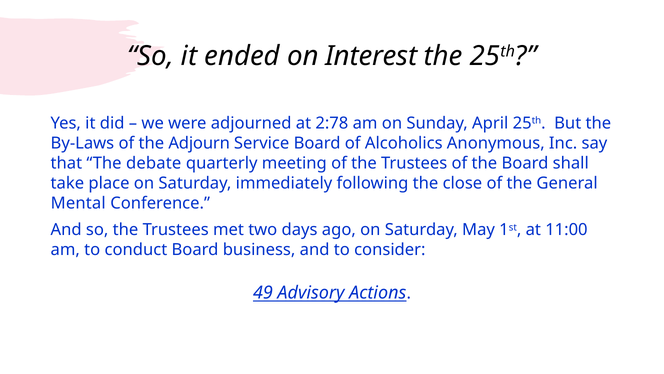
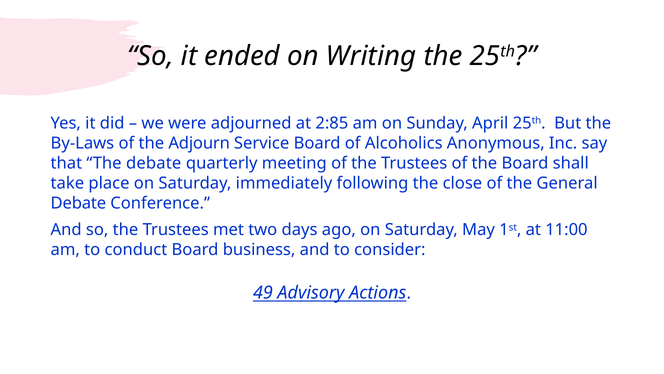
Interest: Interest -> Writing (371, 56)
2:78: 2:78 -> 2:85 (332, 123)
Mental: Mental -> Debate (78, 203)
